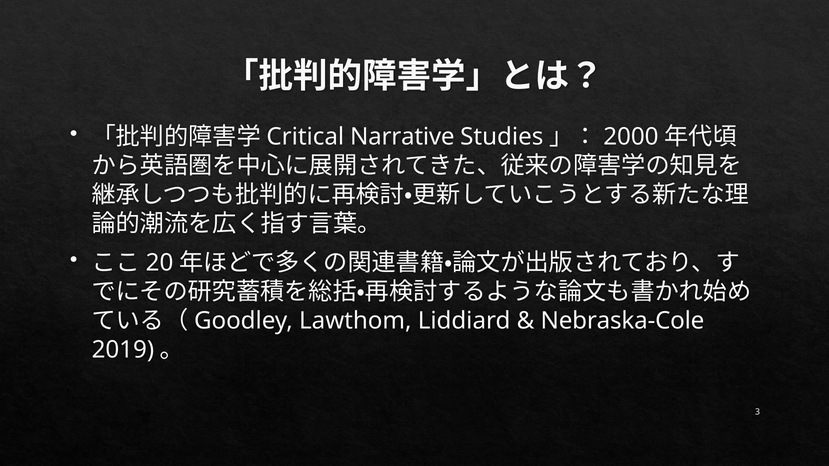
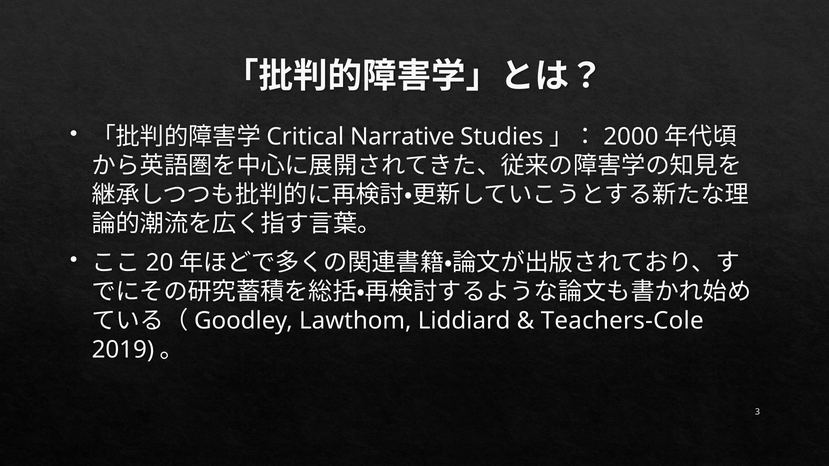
Nebraska-Cole: Nebraska-Cole -> Teachers-Cole (622, 321)
